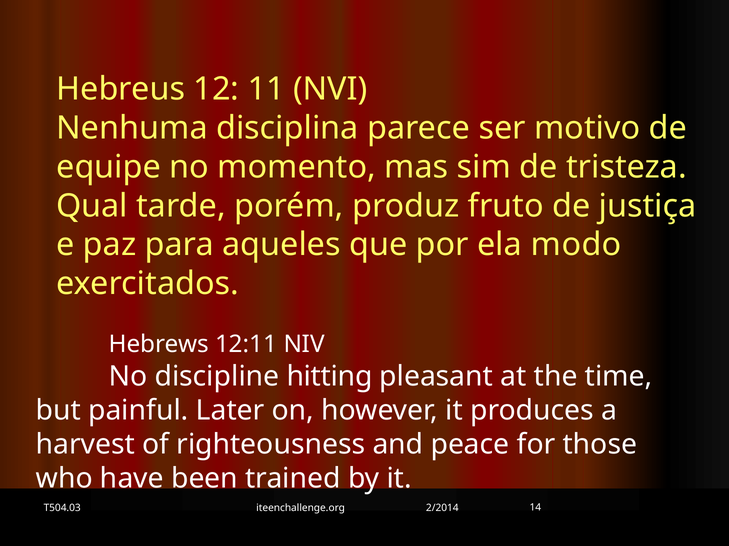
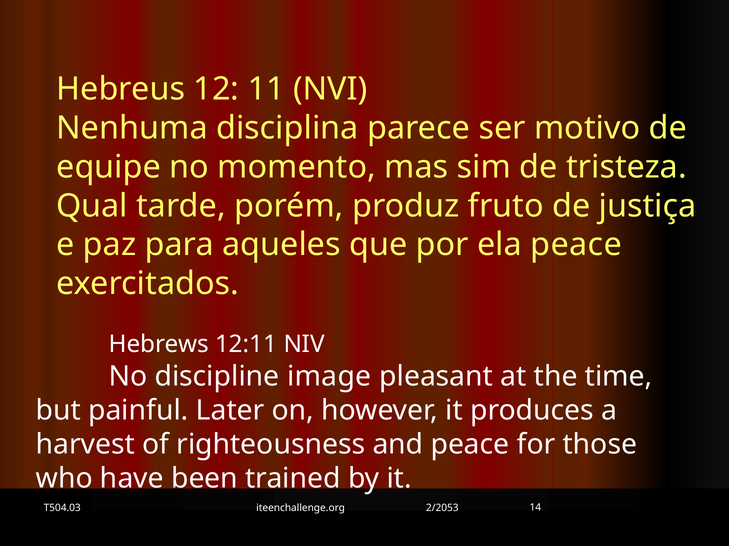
ela modo: modo -> peace (576, 245)
hitting: hitting -> image (329, 377)
2/2014: 2/2014 -> 2/2053 (442, 509)
